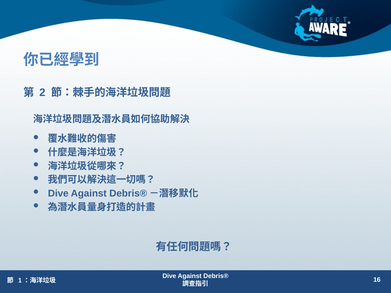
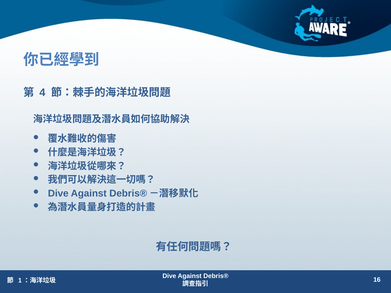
2: 2 -> 4 (42, 93)
